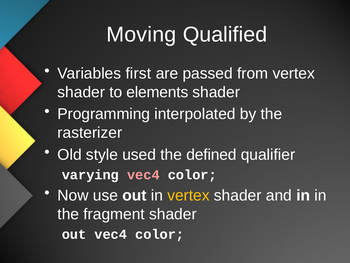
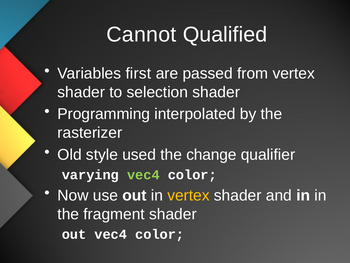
Moving: Moving -> Cannot (141, 34)
elements: elements -> selection (157, 92)
defined: defined -> change (211, 154)
vec4 colour: pink -> light green (143, 174)
